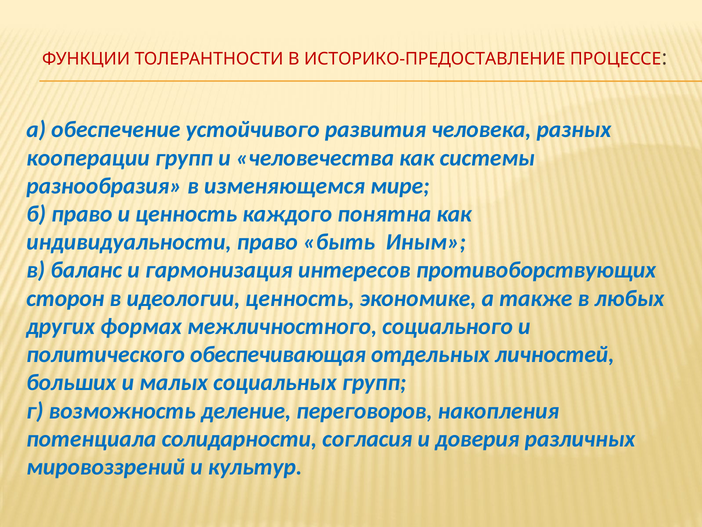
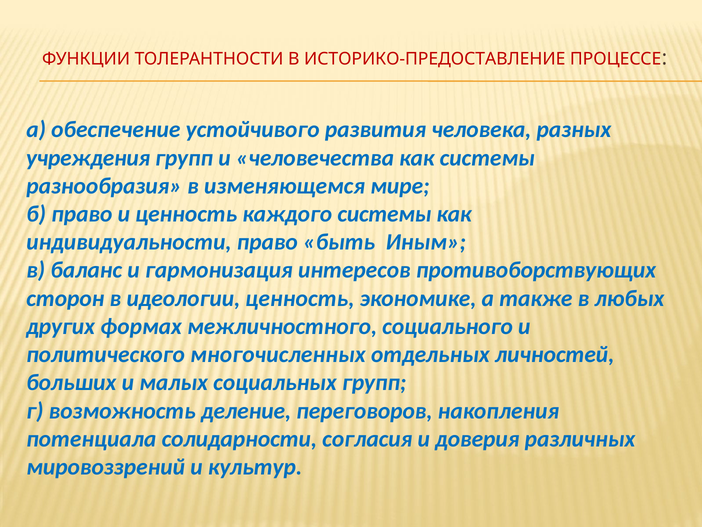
кооперации: кооперации -> учреждения (88, 158)
каждого понятна: понятна -> системы (384, 214)
обеспечивающая: обеспечивающая -> многочисленных (278, 354)
